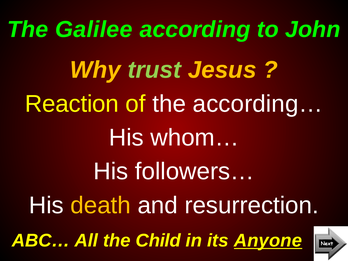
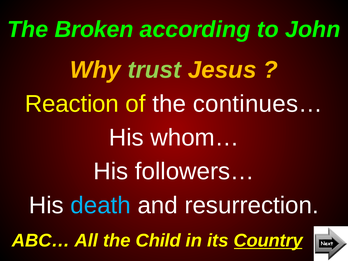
Galilee: Galilee -> Broken (94, 30)
according…: according… -> continues… (258, 104)
death colour: yellow -> light blue (101, 205)
Anyone: Anyone -> Country (268, 240)
